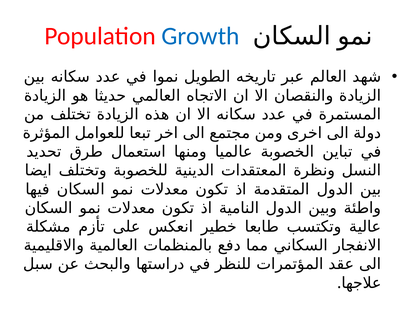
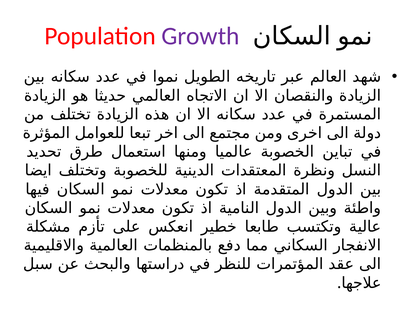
Growth colour: blue -> purple (201, 36)
